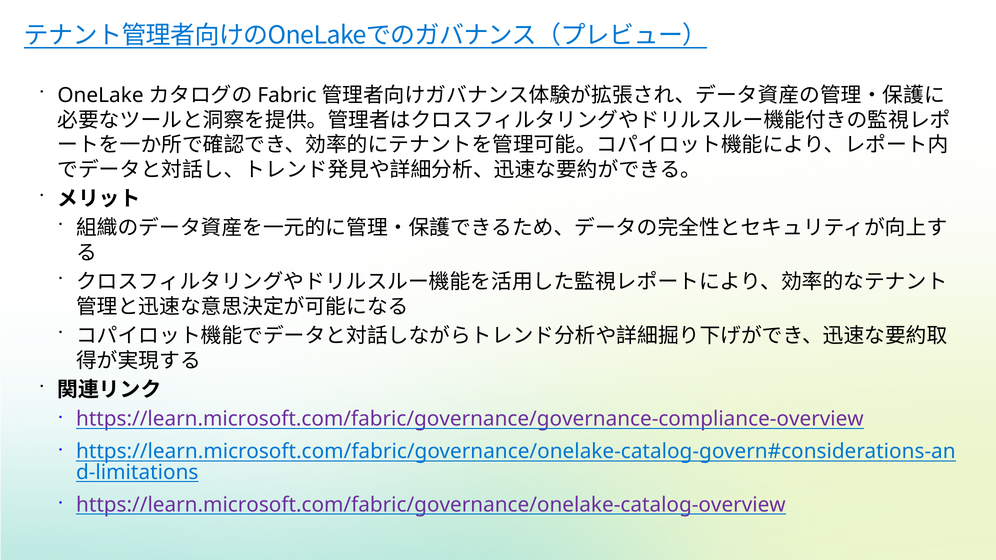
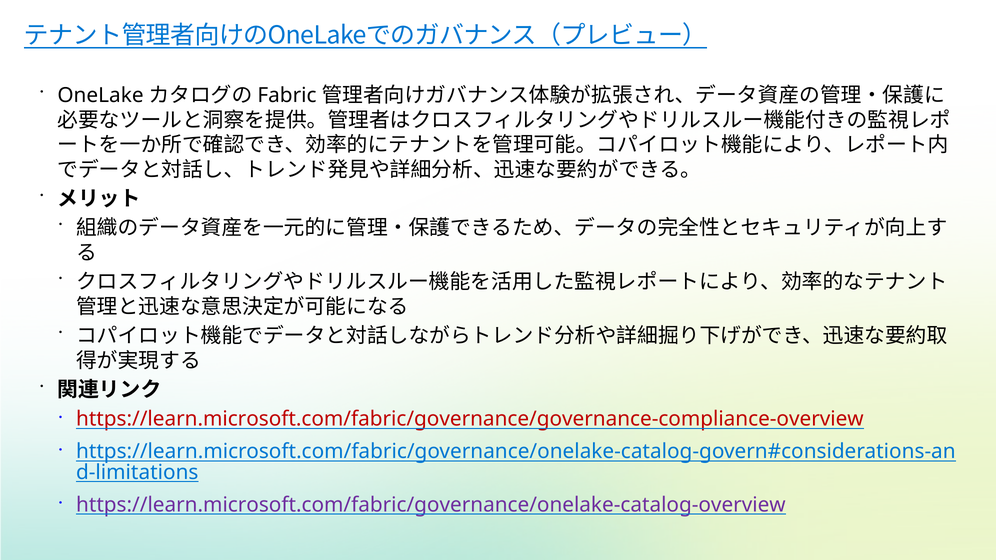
https://learn.microsoft.com/fabric/governance/governance-compliance-overview colour: purple -> red (470, 419)
